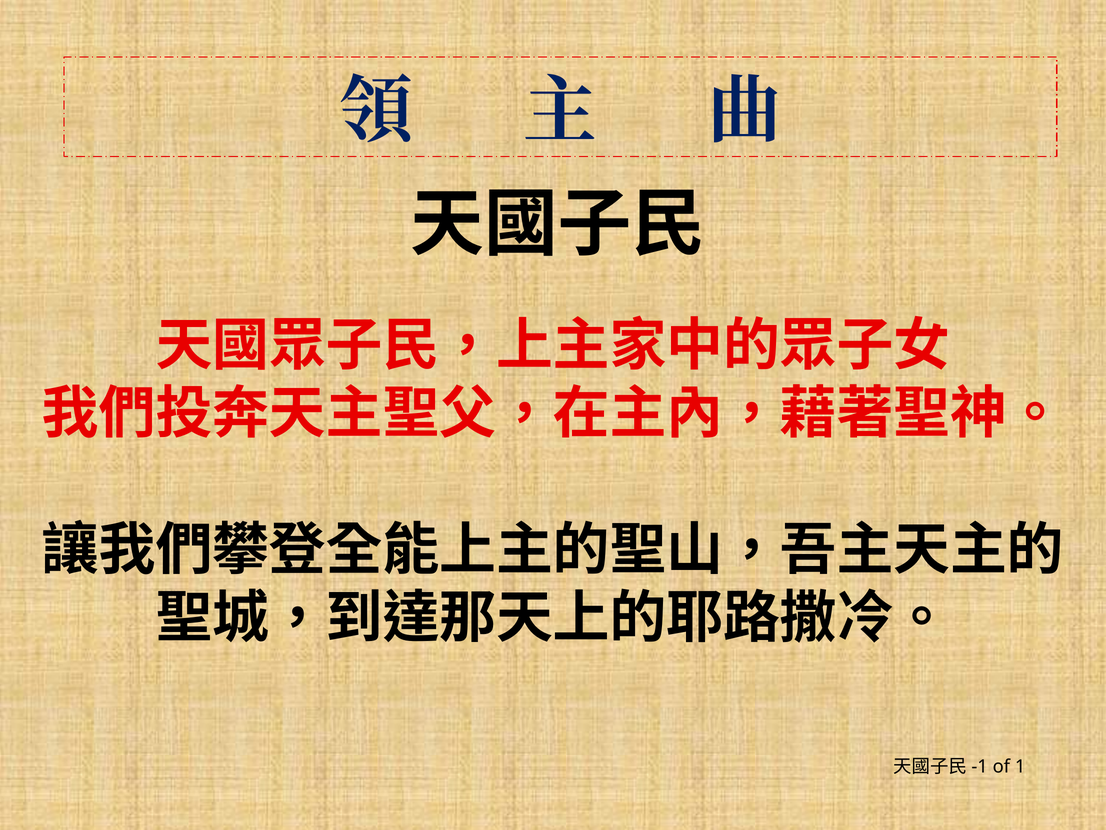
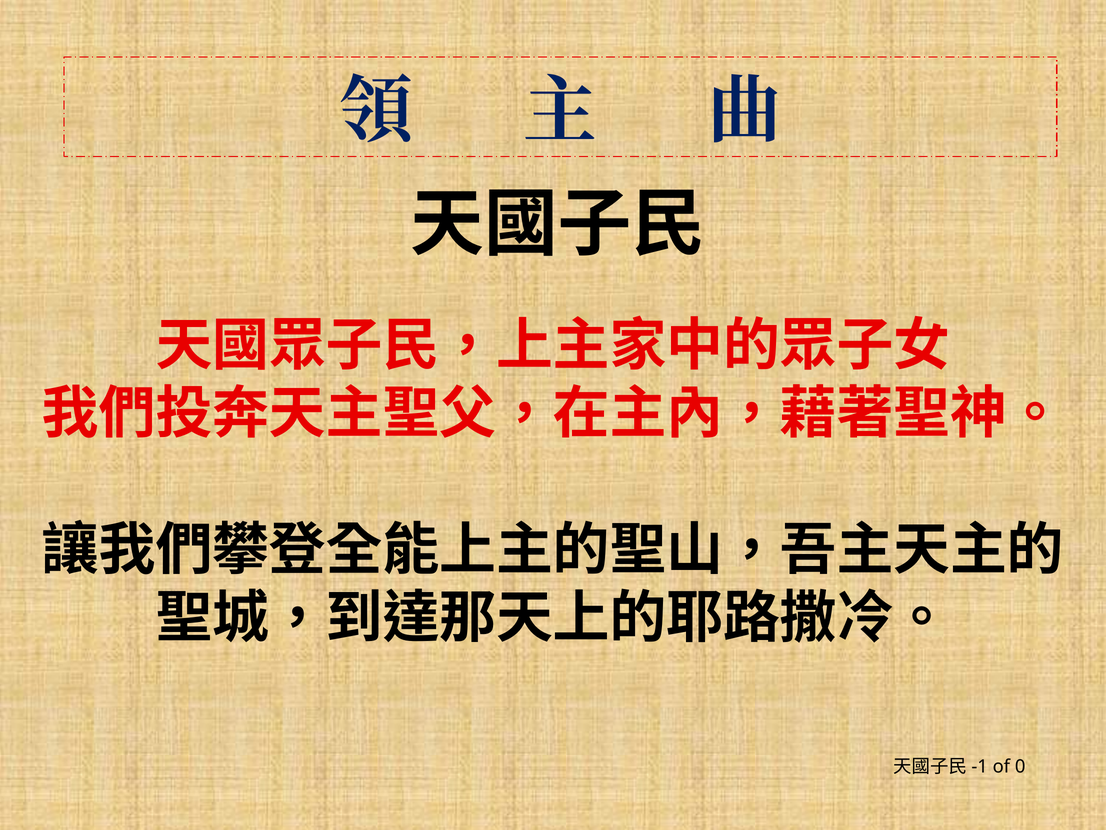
1: 1 -> 0 (1020, 766)
